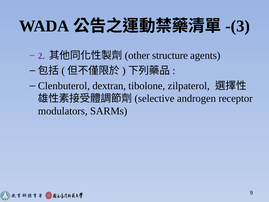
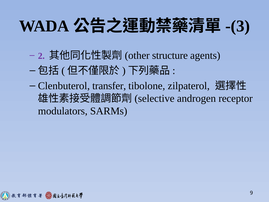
dextran: dextran -> transfer (109, 86)
